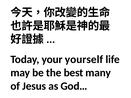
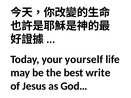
many: many -> write (98, 73)
